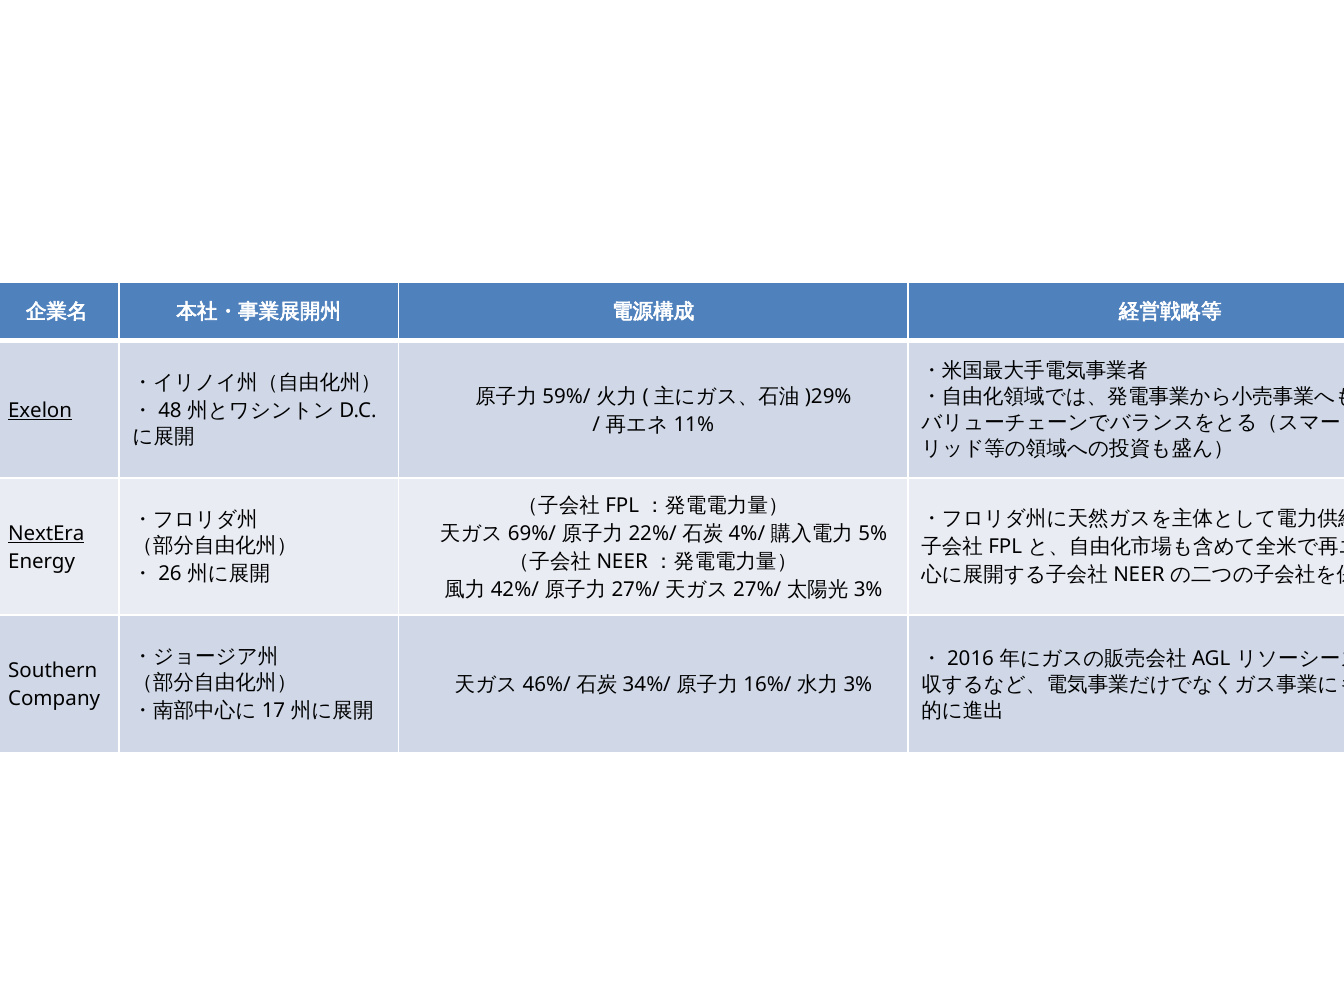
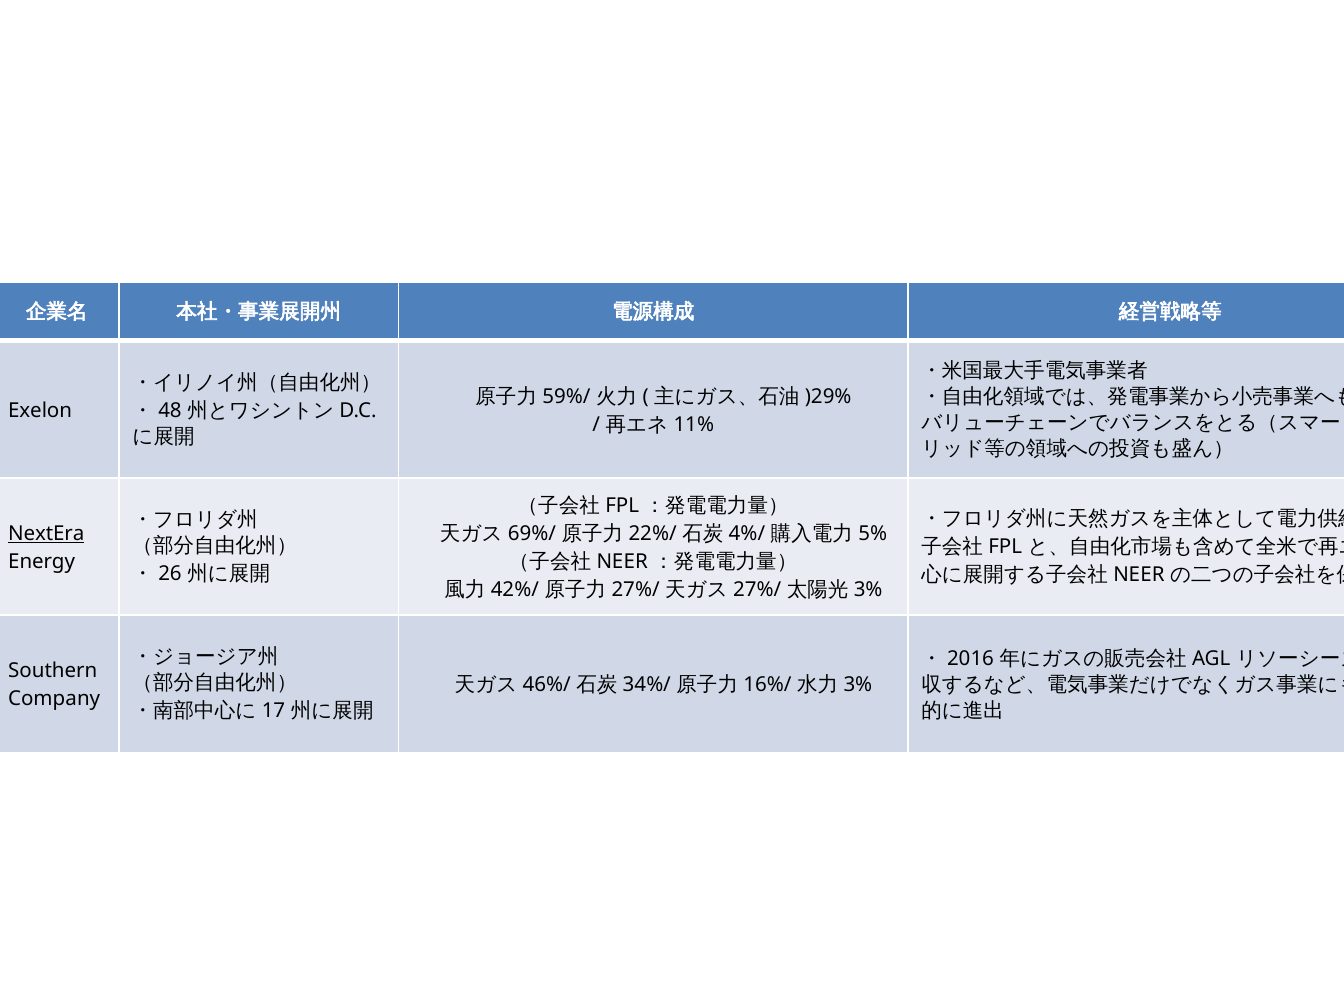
Exelon underline: present -> none (40, 410)
